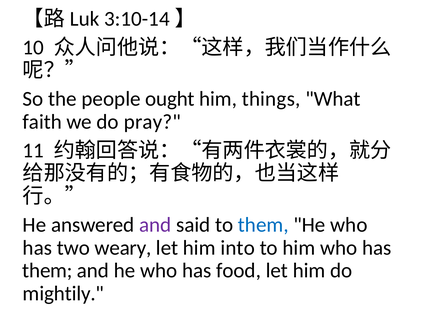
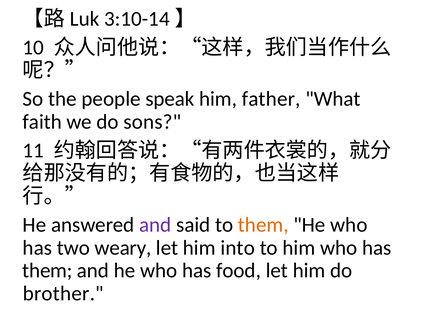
ought: ought -> speak (170, 99)
things: things -> father (271, 99)
pray: pray -> sons (152, 122)
them colour: blue -> orange (263, 225)
mightily: mightily -> brother (63, 293)
